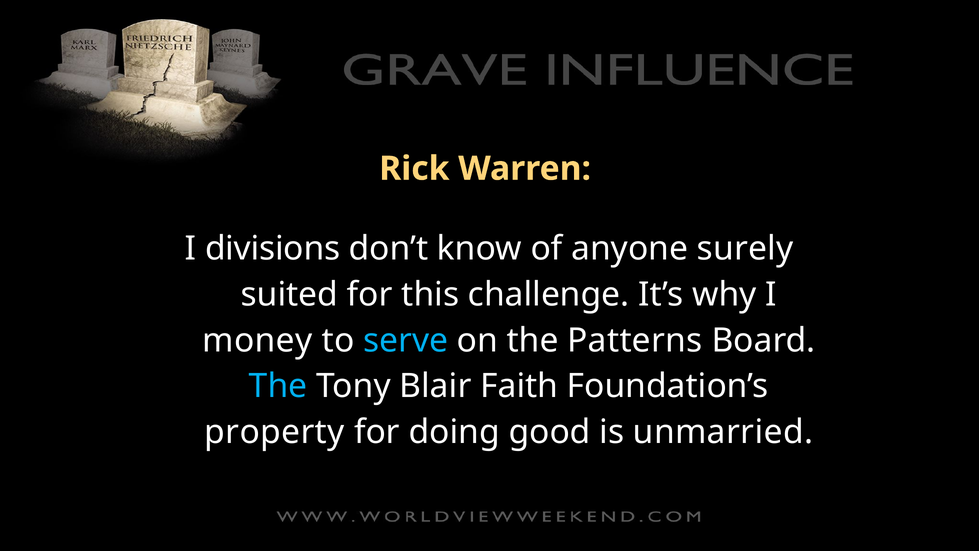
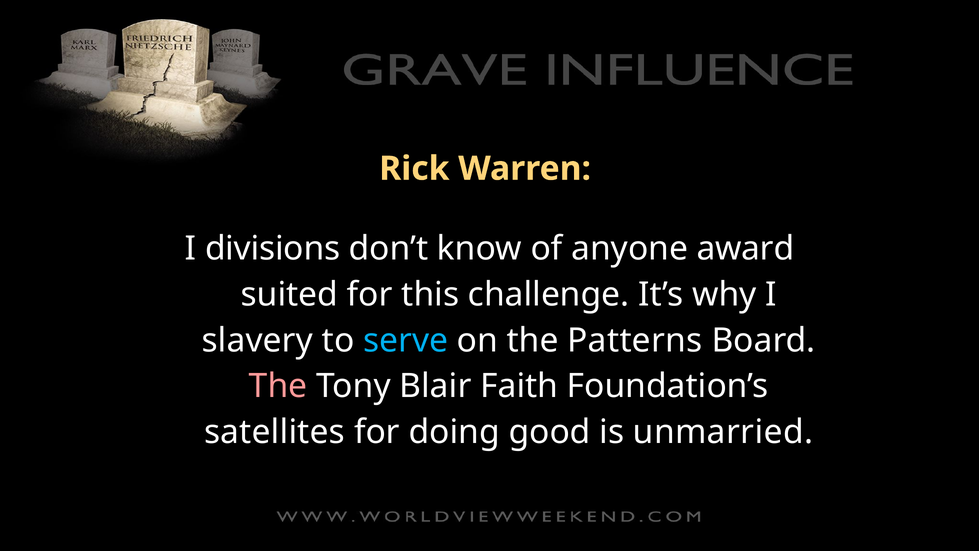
surely: surely -> award (745, 249)
money: money -> slavery (257, 340)
The colour: light blue -> pink (278, 386)
property: property -> satellites (275, 432)
